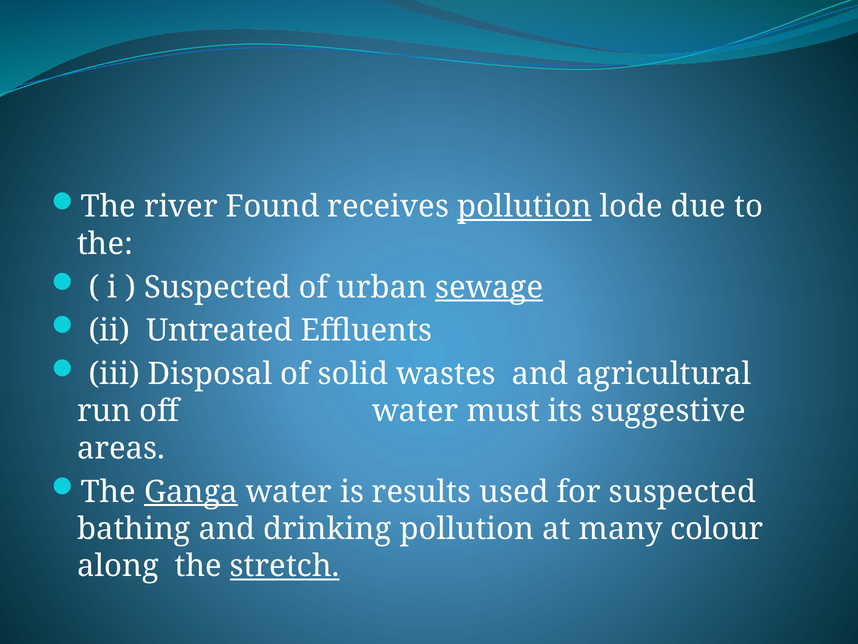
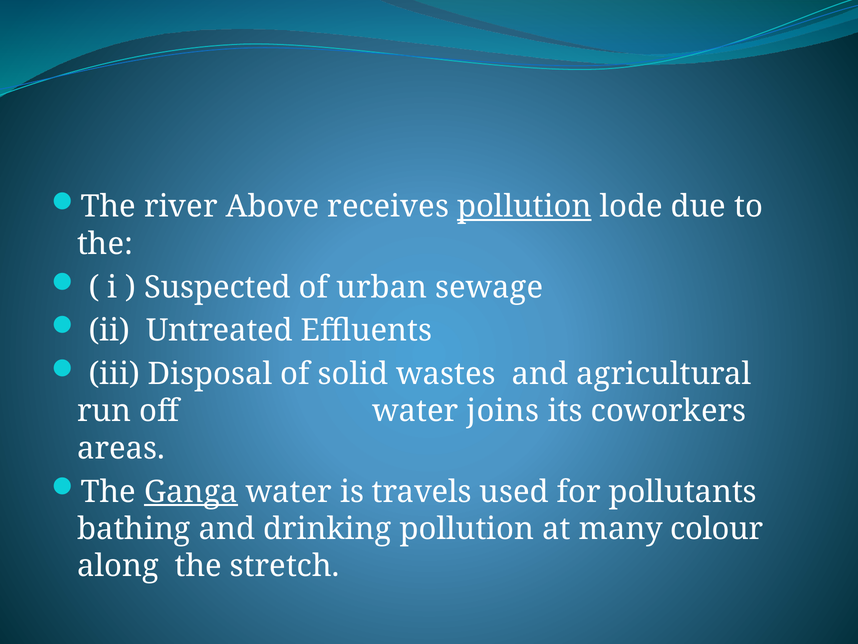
Found: Found -> Above (273, 207)
sewage underline: present -> none (489, 287)
must: must -> joins (503, 411)
suggestive: suggestive -> coworkers (668, 411)
results: results -> travels (422, 491)
for suspected: suspected -> pollutants (683, 491)
stretch underline: present -> none (285, 566)
